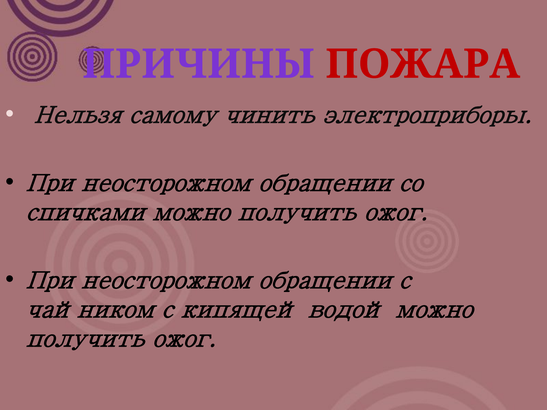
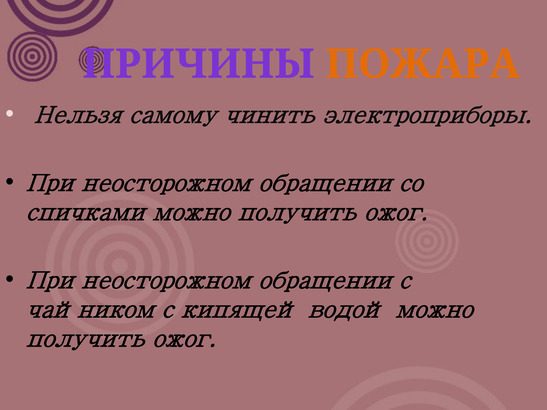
ПОЖАРА colour: red -> orange (423, 64)
